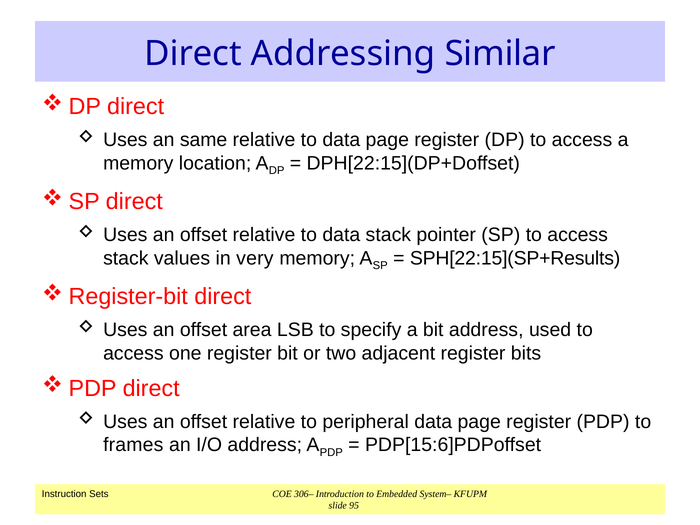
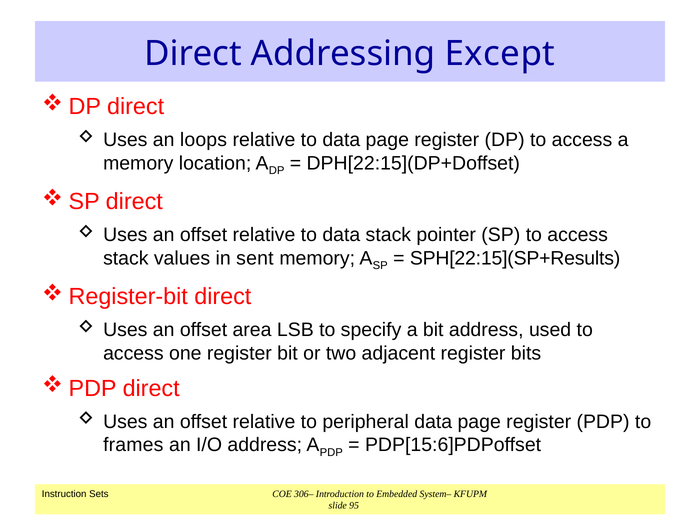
Similar: Similar -> Except (500, 54)
same: same -> loops (204, 140)
very: very -> sent (255, 258)
